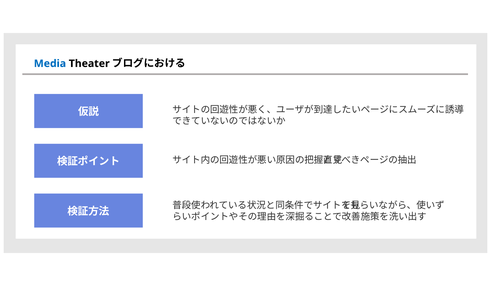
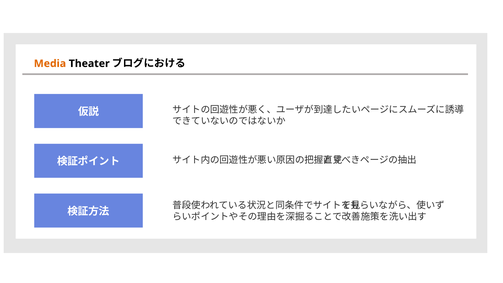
Media colour: blue -> orange (50, 64)
